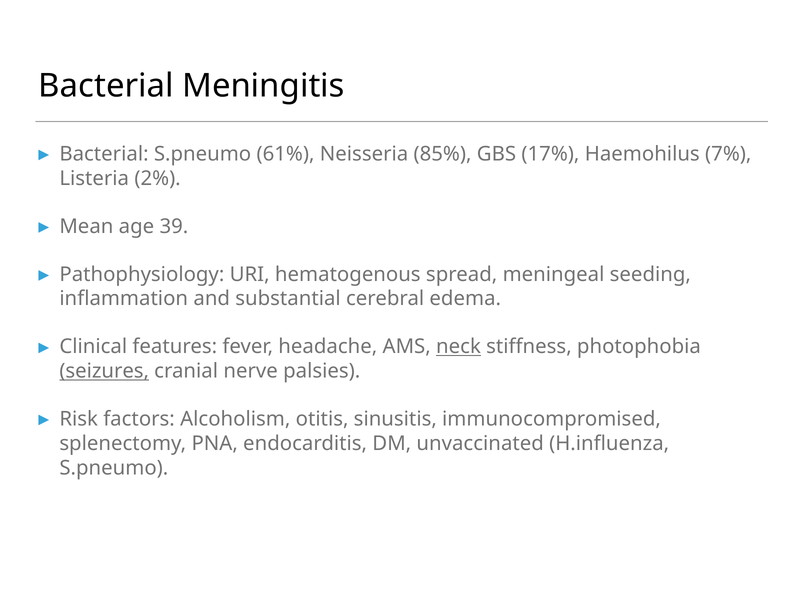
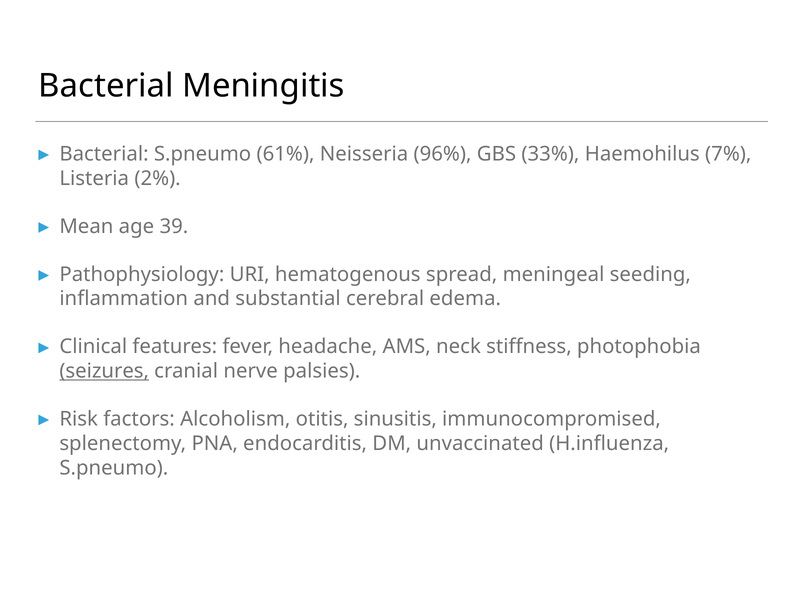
85%: 85% -> 96% (443, 154)
17%: 17% -> 33% (550, 154)
neck underline: present -> none (458, 347)
